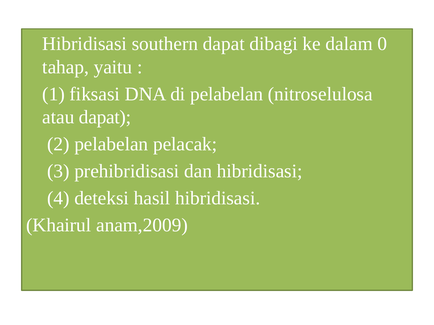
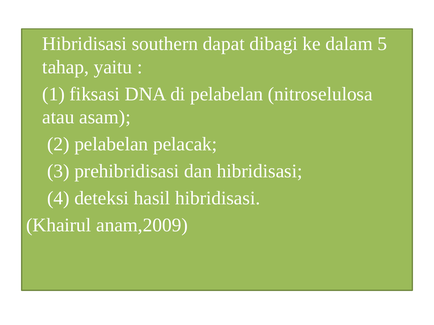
0: 0 -> 5 (382, 44)
atau dapat: dapat -> asam (105, 117)
